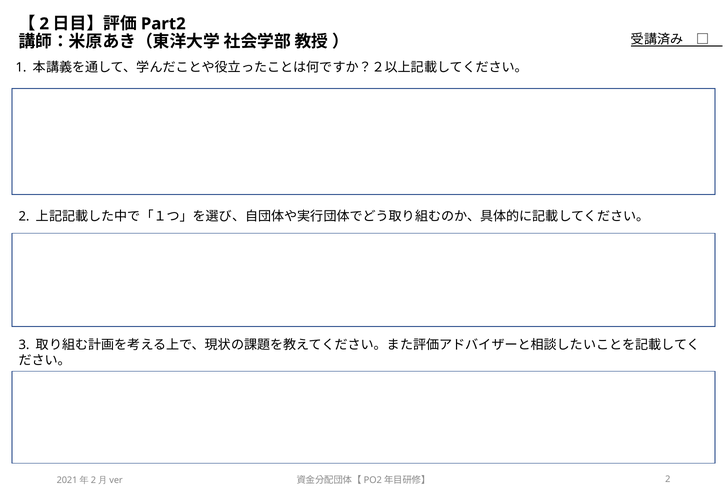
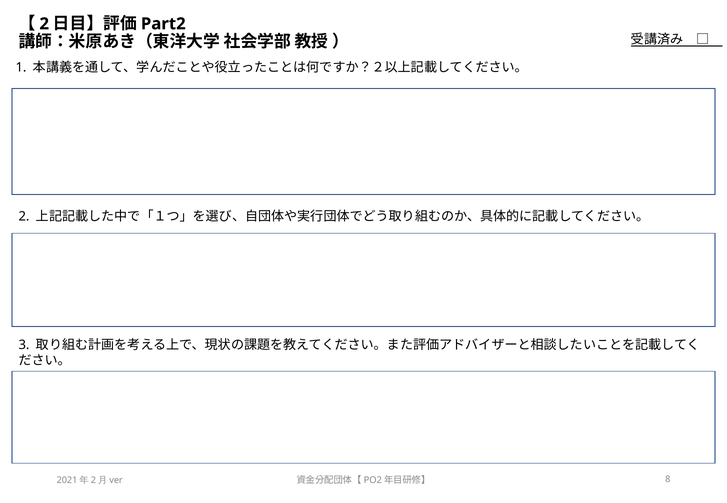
2: 2 -> 8 (668, 480)
